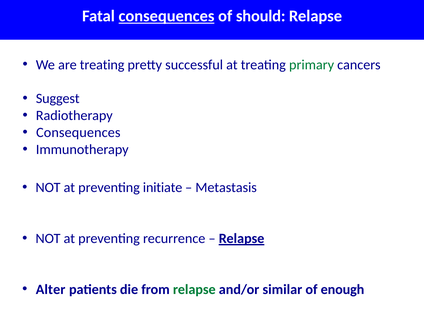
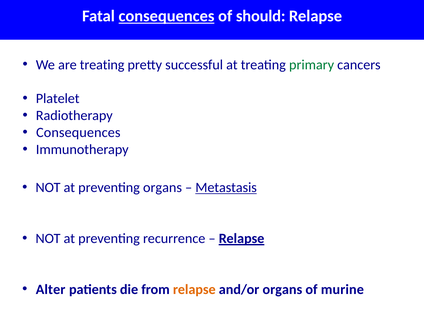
Suggest: Suggest -> Platelet (58, 99)
preventing initiate: initiate -> organs (163, 188)
Metastasis underline: none -> present (226, 188)
relapse colour: green -> orange (194, 289)
and/or similar: similar -> organs (282, 289)
enough: enough -> murine (342, 289)
